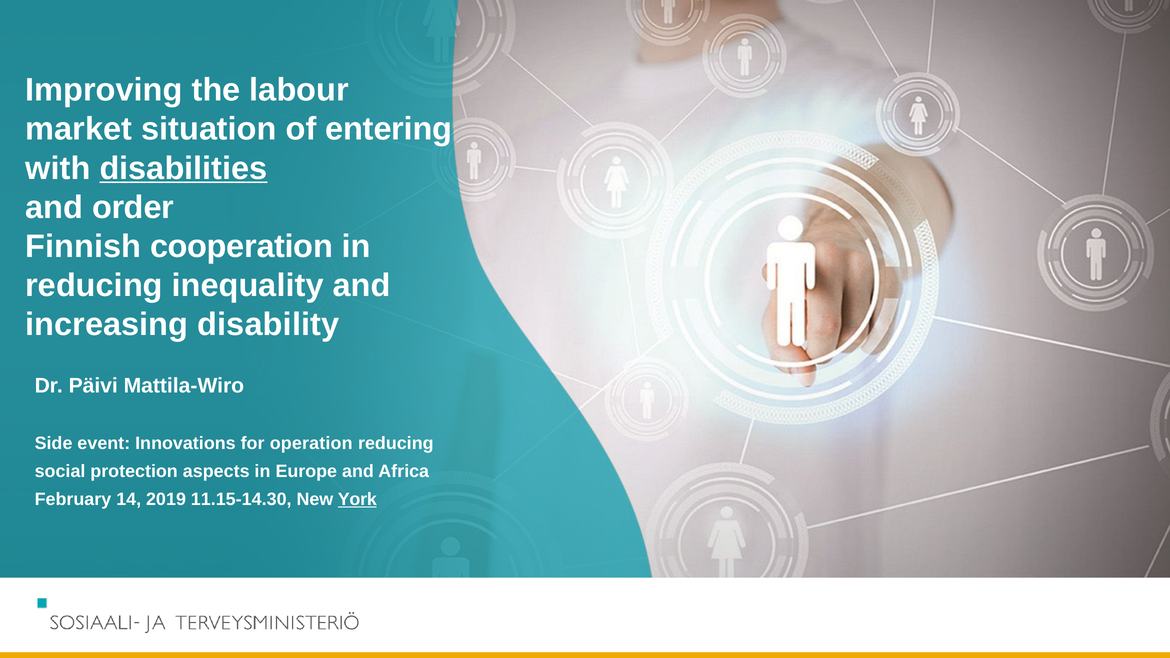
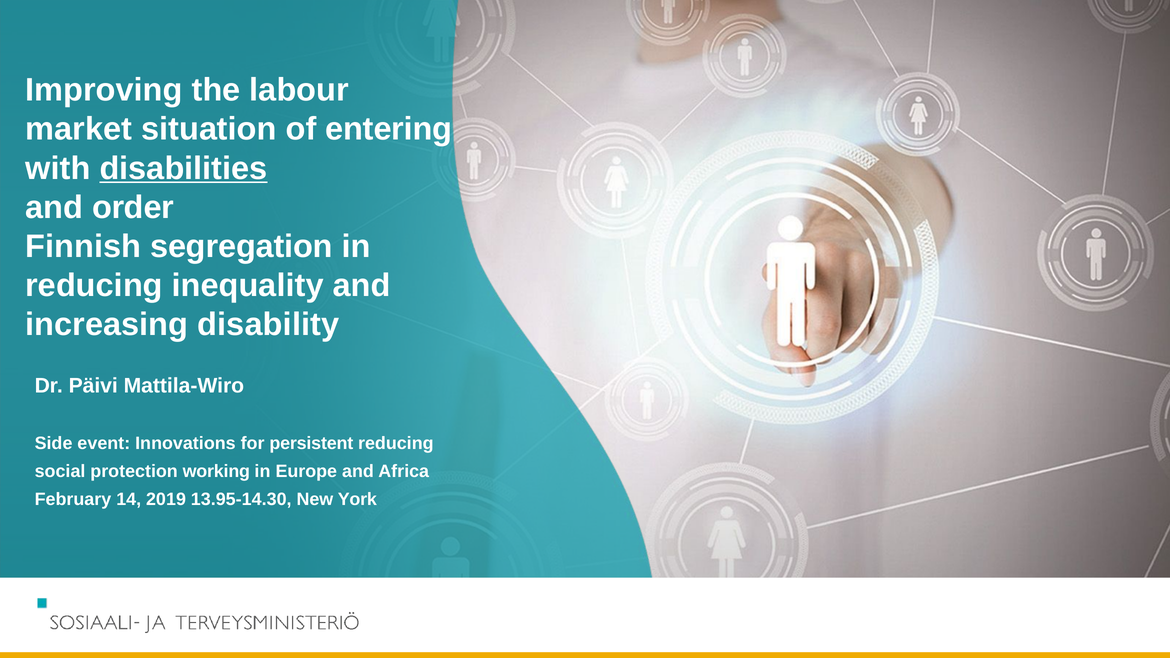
cooperation: cooperation -> segregation (241, 246)
operation: operation -> persistent (311, 444)
aspects: aspects -> working (216, 472)
11.15-14.30: 11.15-14.30 -> 13.95-14.30 (241, 500)
York underline: present -> none (357, 500)
